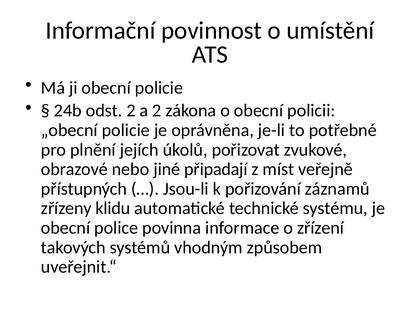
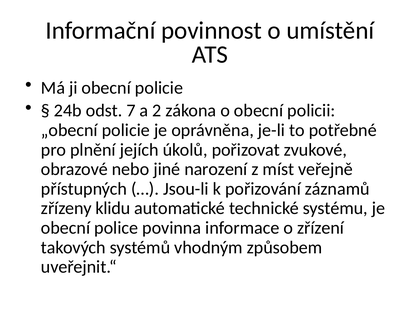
odst 2: 2 -> 7 (131, 111)
připadají: připadají -> narození (216, 169)
